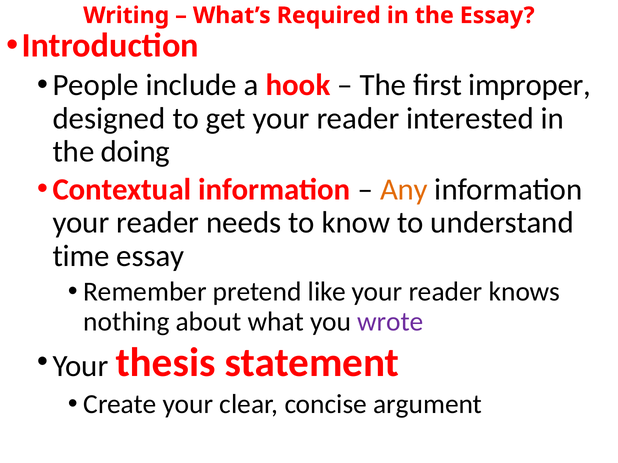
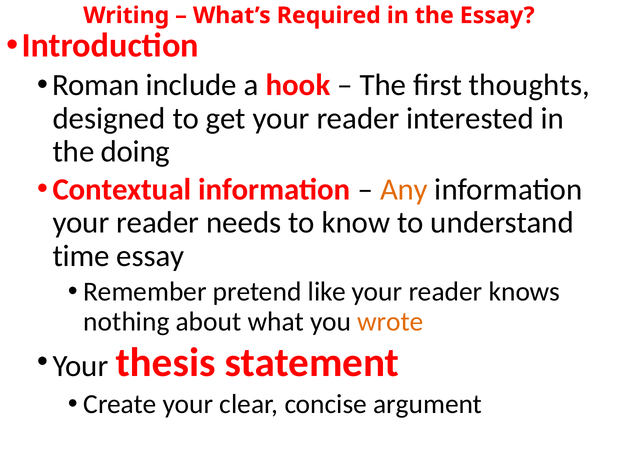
People: People -> Roman (96, 85)
improper: improper -> thoughts (529, 85)
wrote colour: purple -> orange (390, 322)
